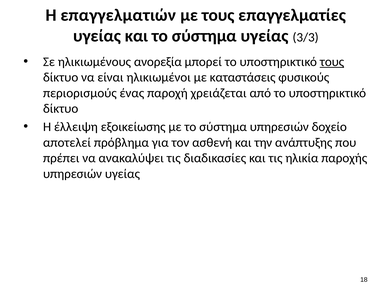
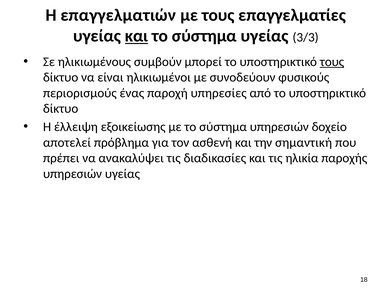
και underline: none -> present (137, 36)
ανορεξία: ανορεξία -> συμβούν (158, 62)
καταστάσεις: καταστάσεις -> συνοδεύουν (243, 77)
χρειάζεται: χρειάζεται -> υπηρεσίες (219, 93)
ανάπτυξης: ανάπτυξης -> σημαντική (304, 143)
